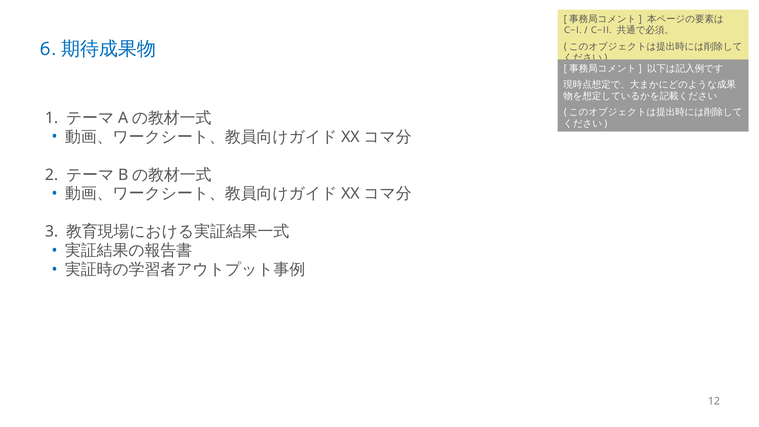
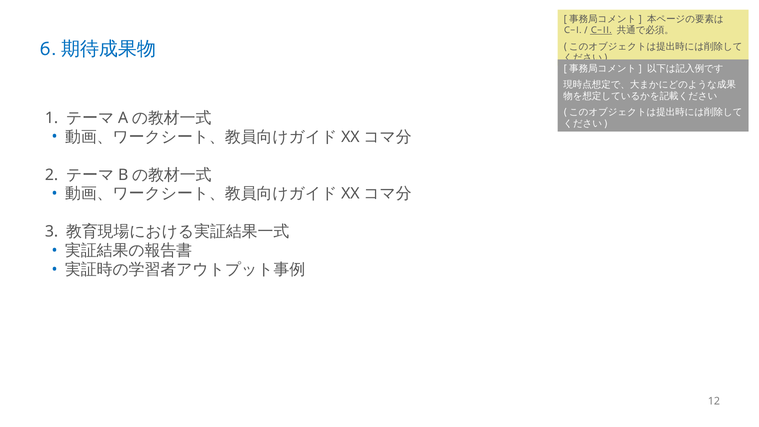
C-II underline: none -> present (601, 30)
